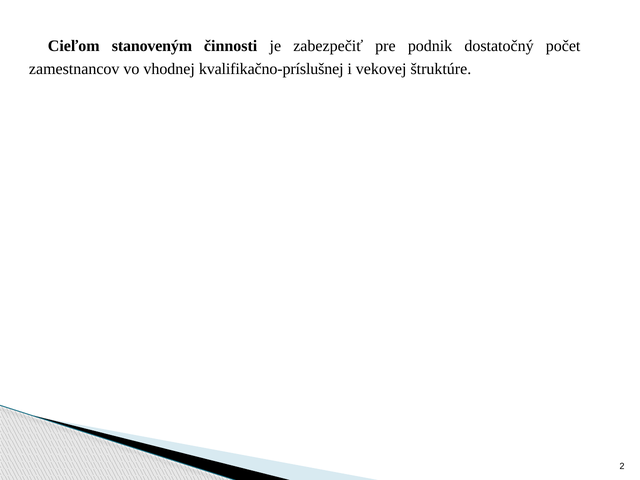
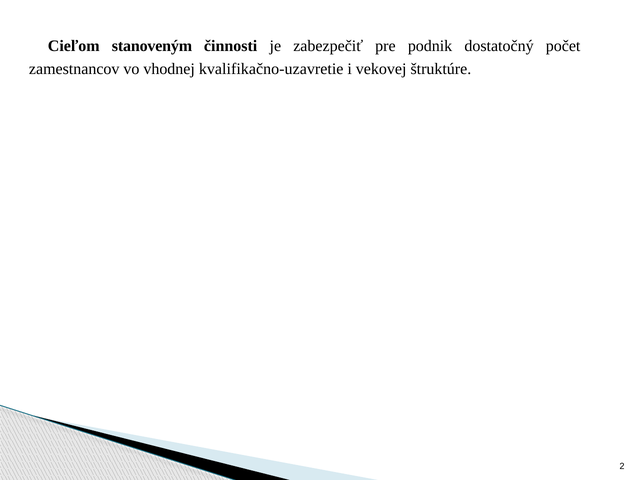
kvalifikačno-príslušnej: kvalifikačno-príslušnej -> kvalifikačno-uzavretie (271, 69)
